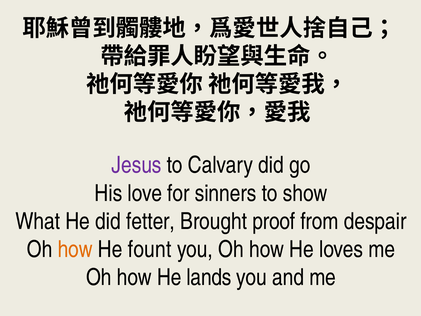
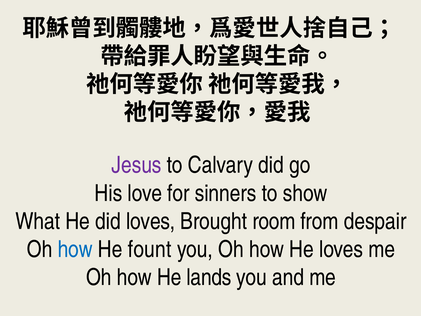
did fetter: fetter -> loves (151, 221)
proof: proof -> room (274, 221)
how colour: orange -> blue (75, 249)
